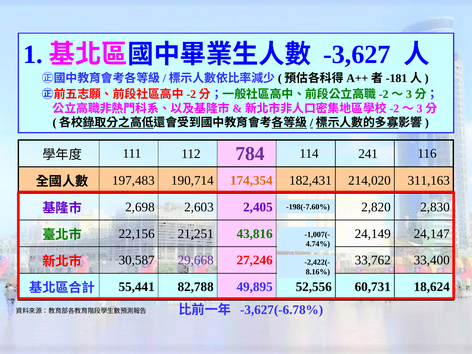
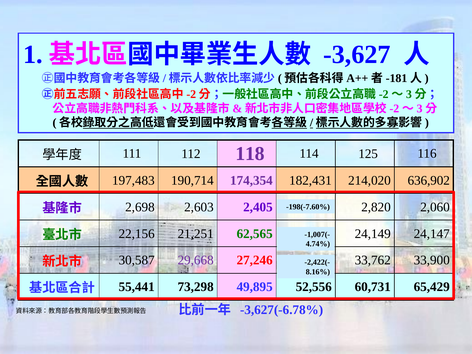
784: 784 -> 118 (250, 154)
241: 241 -> 125 (368, 154)
174,354 colour: orange -> purple (251, 180)
311,163: 311,163 -> 636,902 (429, 180)
2,830: 2,830 -> 2,060 (435, 207)
43,816: 43,816 -> 62,565 (255, 234)
33,400: 33,400 -> 33,900 (432, 260)
82,788: 82,788 -> 73,298 (196, 287)
18,624: 18,624 -> 65,429 (432, 287)
